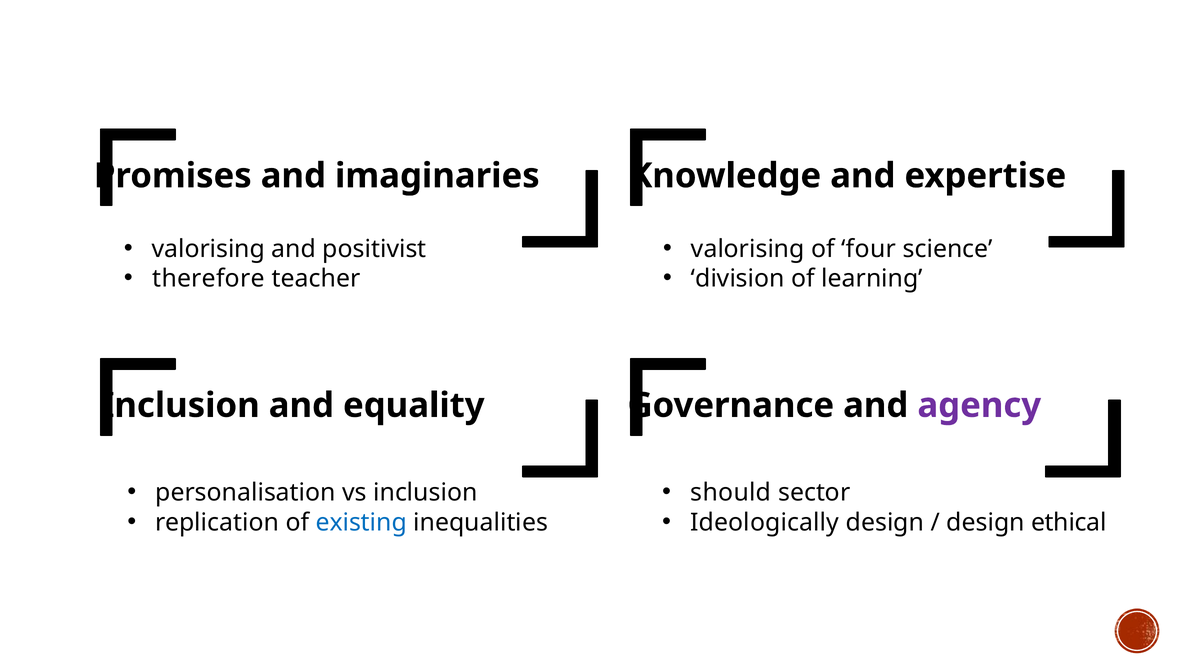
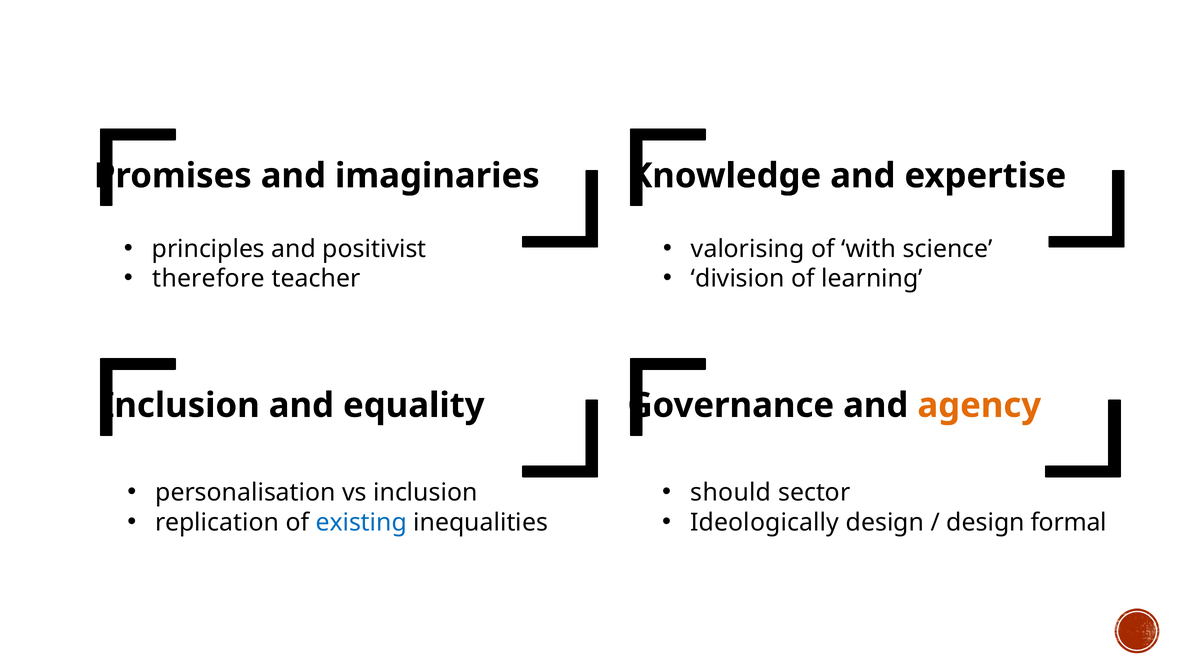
valorising: valorising -> principles (208, 249)
four: four -> with (869, 249)
agency colour: purple -> orange (979, 406)
ethical: ethical -> formal (1069, 523)
